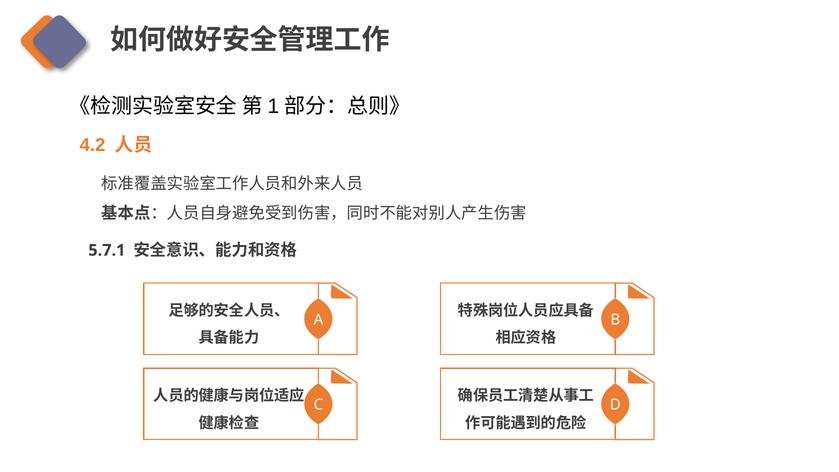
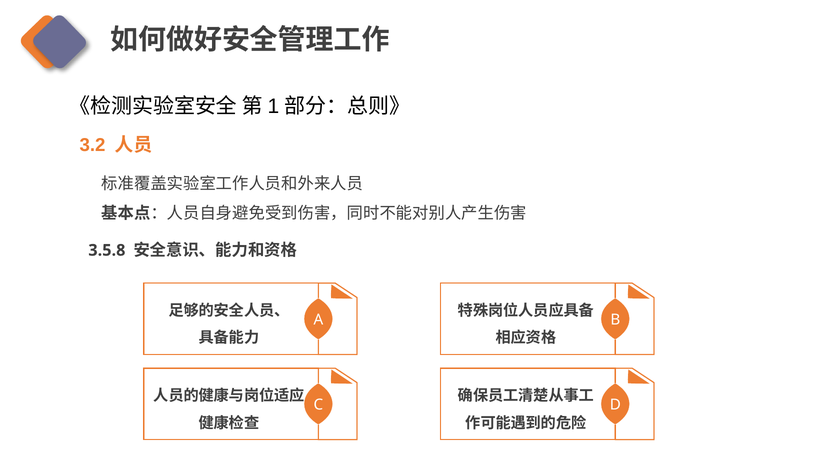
4.2: 4.2 -> 3.2 (92, 145)
5.7.1: 5.7.1 -> 3.5.8 (107, 250)
